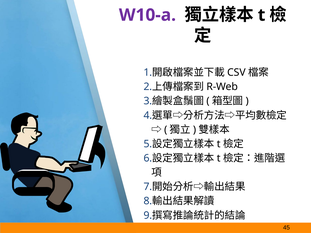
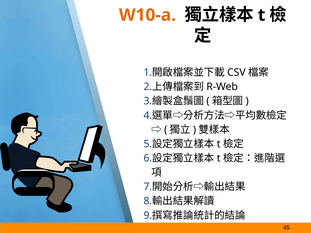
W10-a colour: purple -> orange (147, 15)
